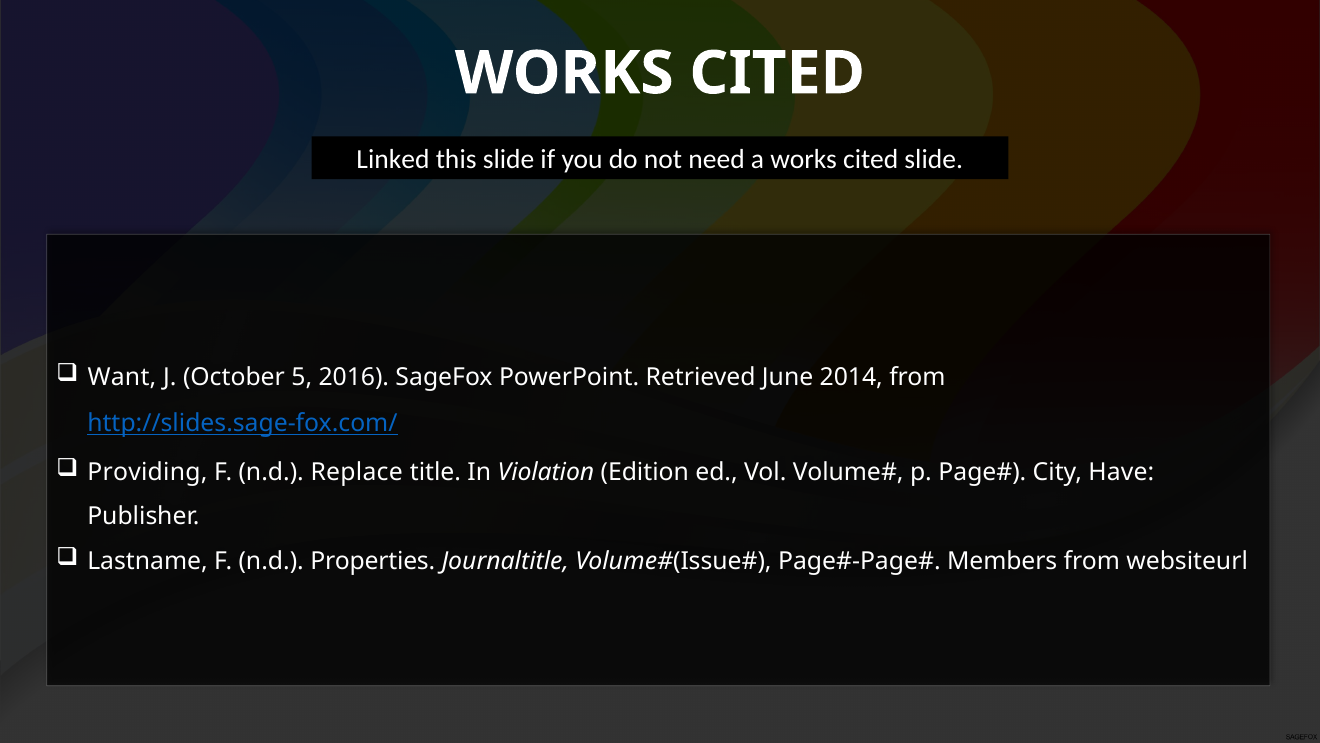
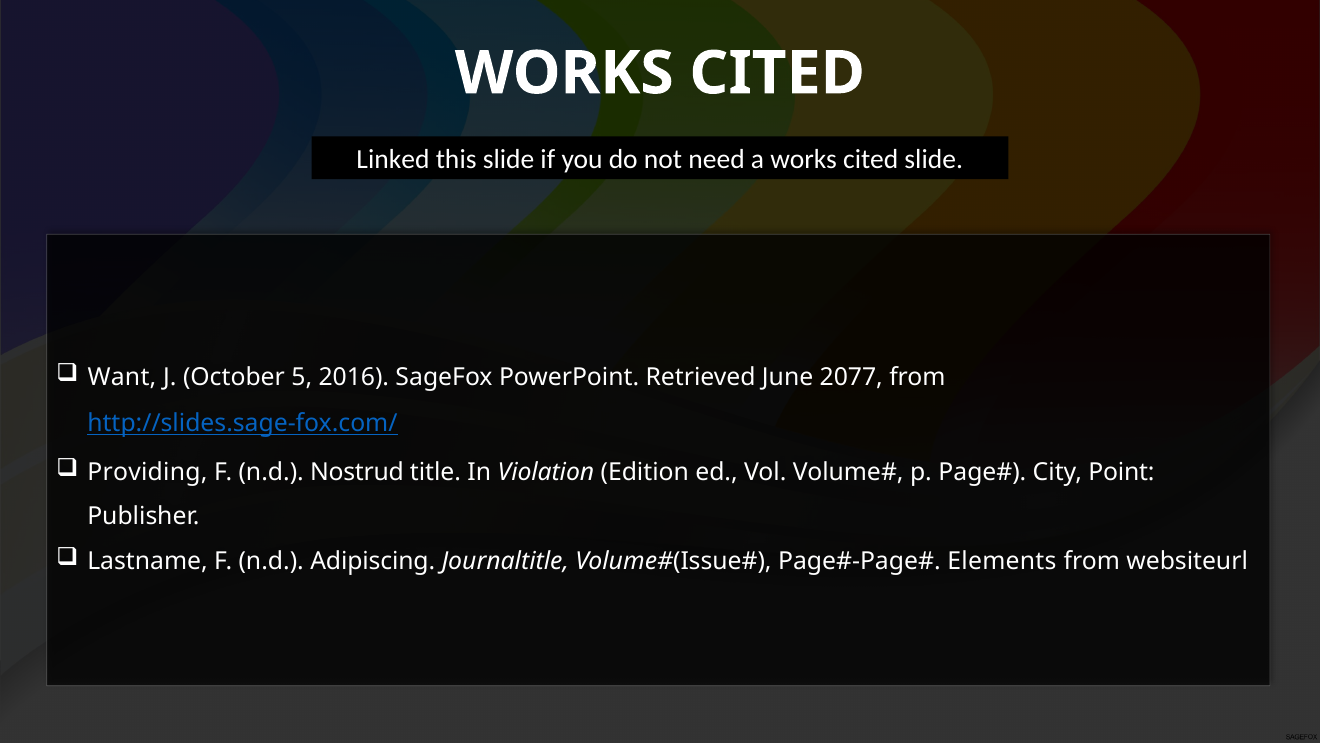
2014: 2014 -> 2077 (851, 377)
Replace: Replace -> Nostrud (357, 472)
Have: Have -> Point (1122, 472)
Properties: Properties -> Adipiscing (373, 561)
Members: Members -> Elements (1002, 561)
